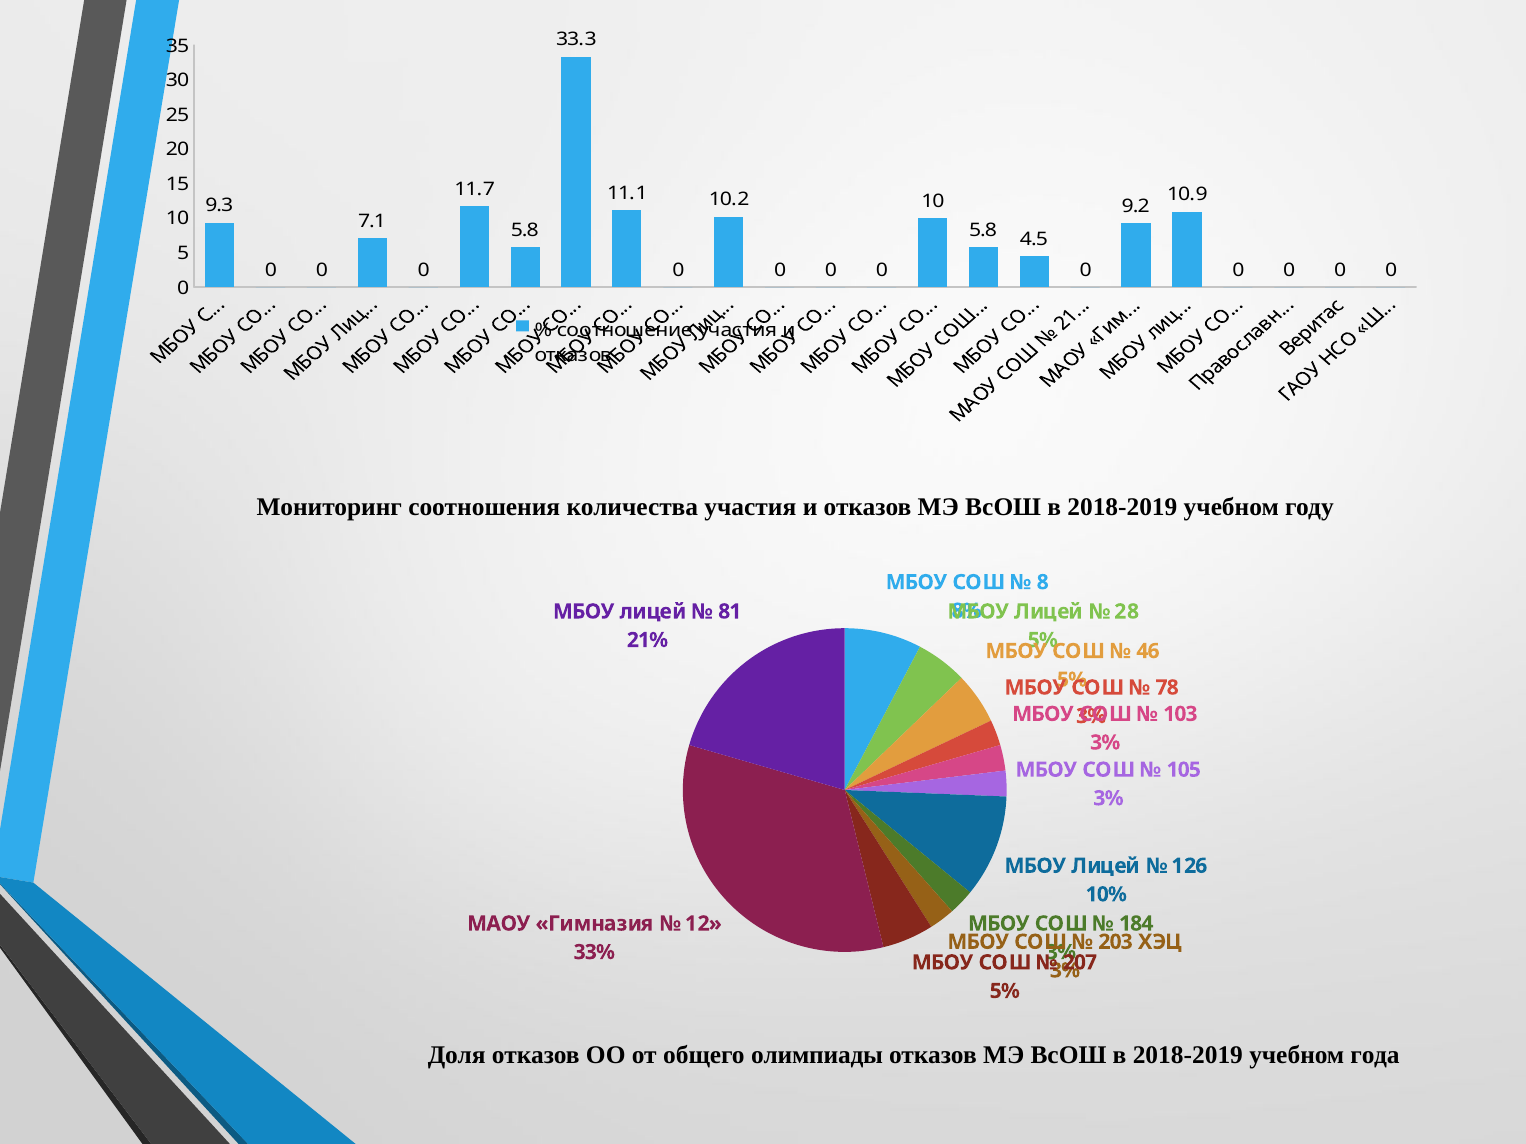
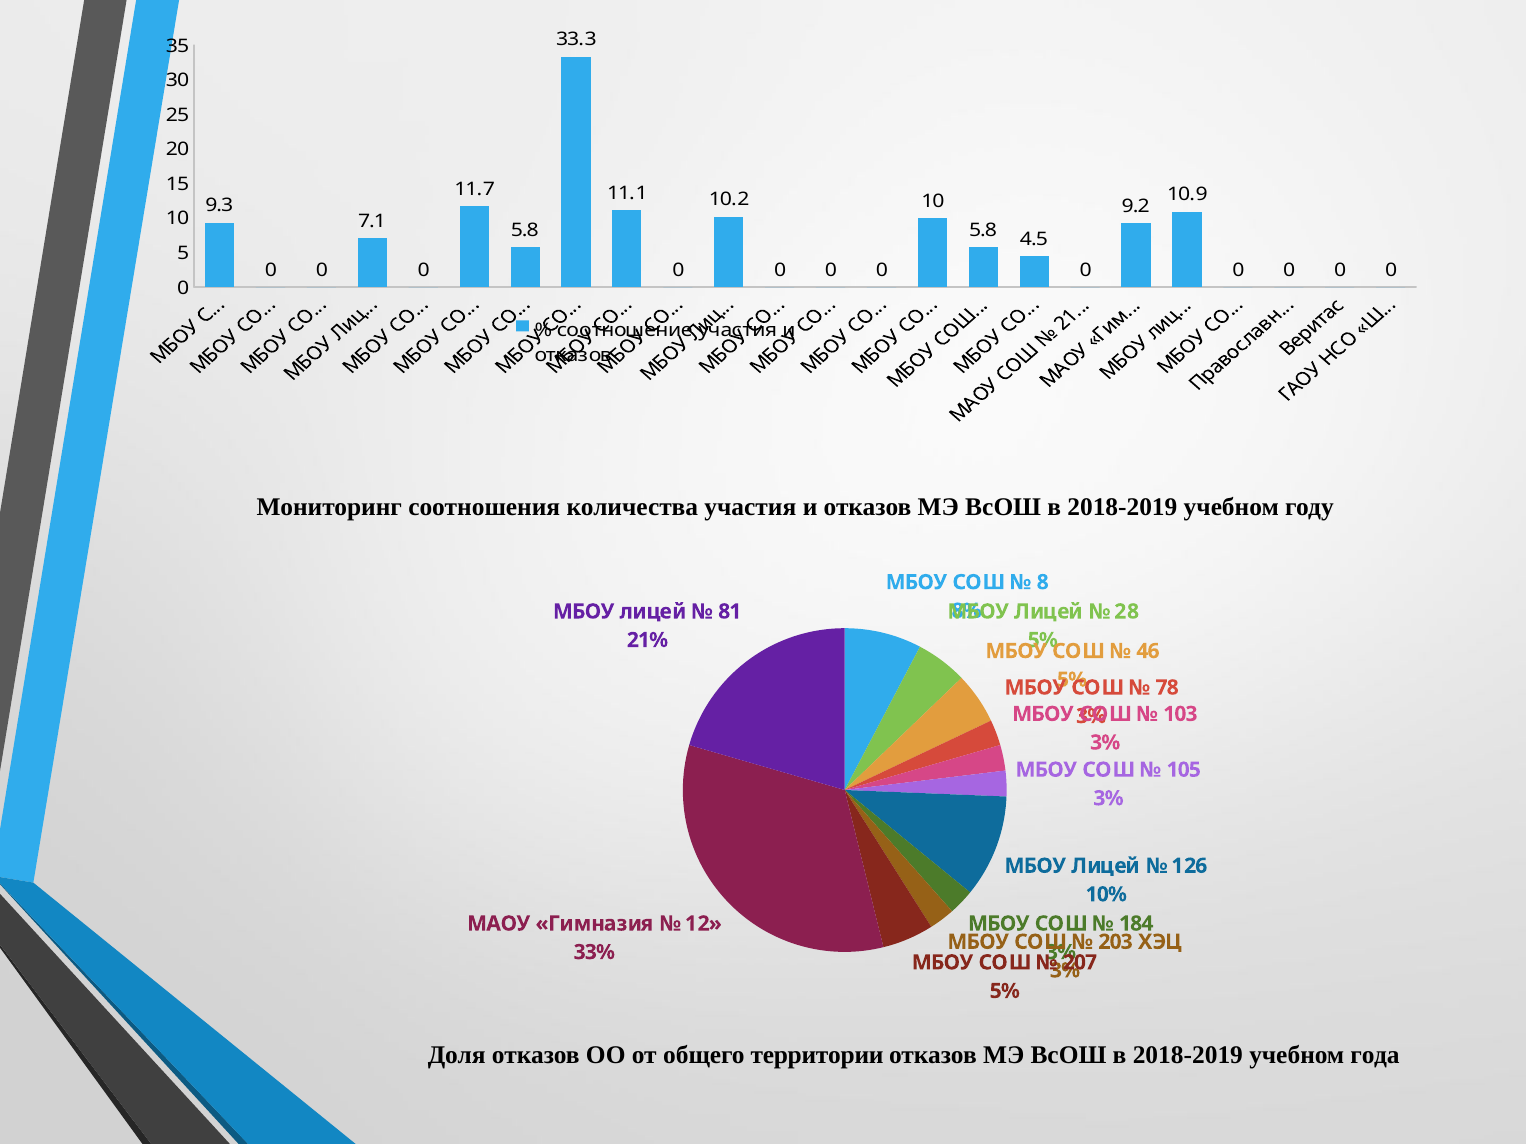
олимпиады: олимпиады -> территории (817, 1055)
